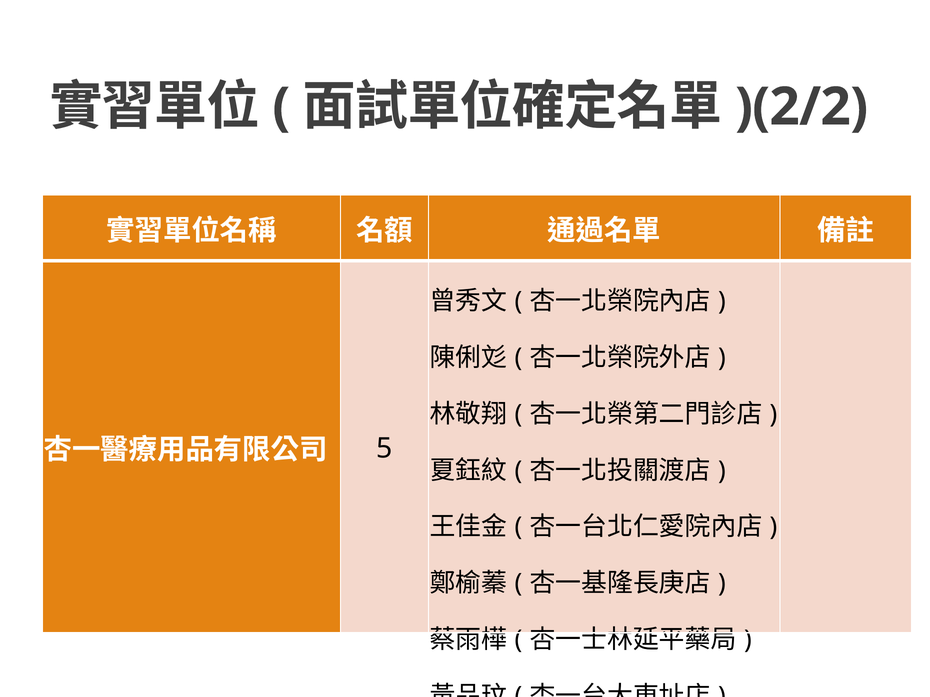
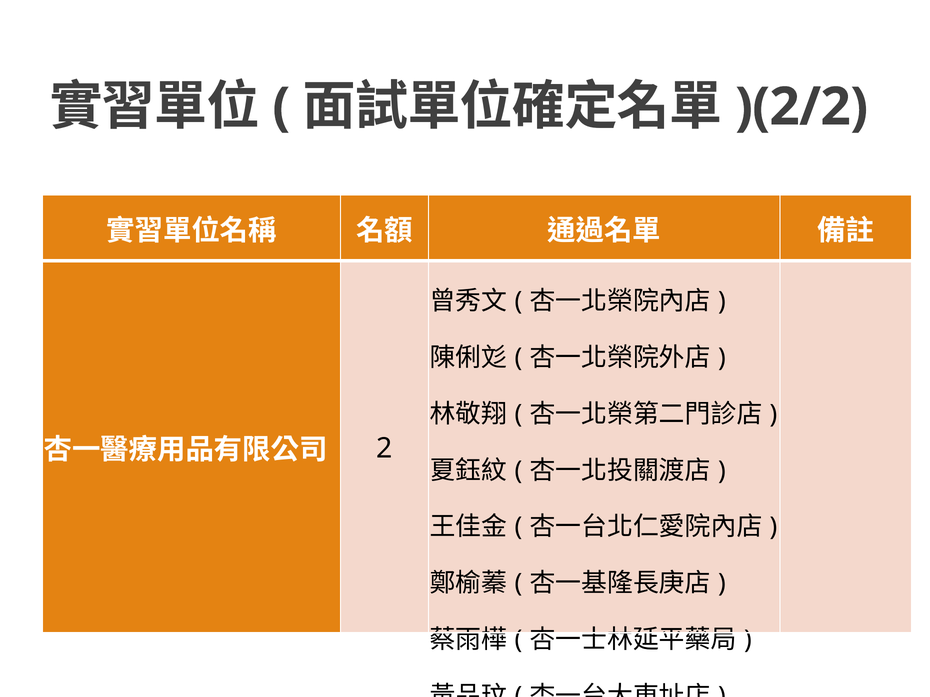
5: 5 -> 2 (384, 449)
